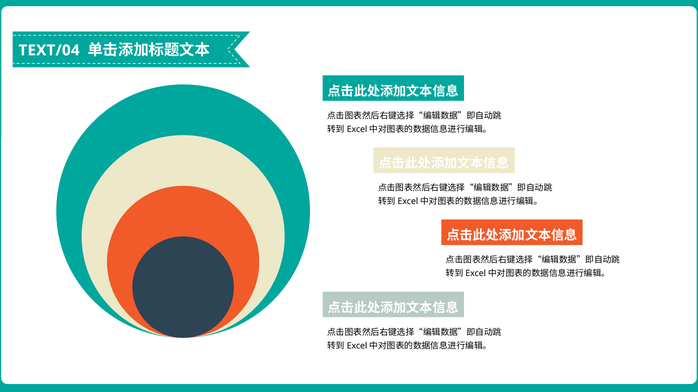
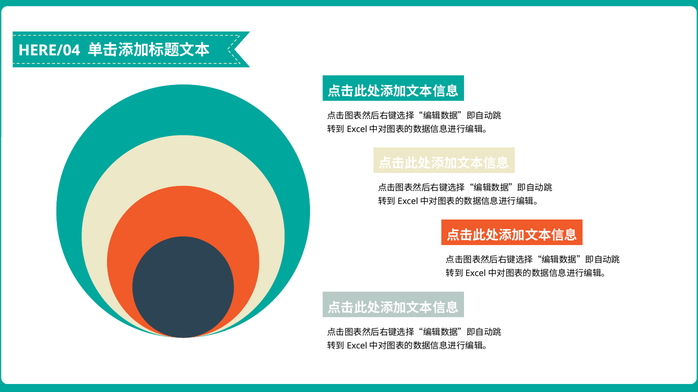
TEXT/04: TEXT/04 -> HERE/04 (49, 50)
